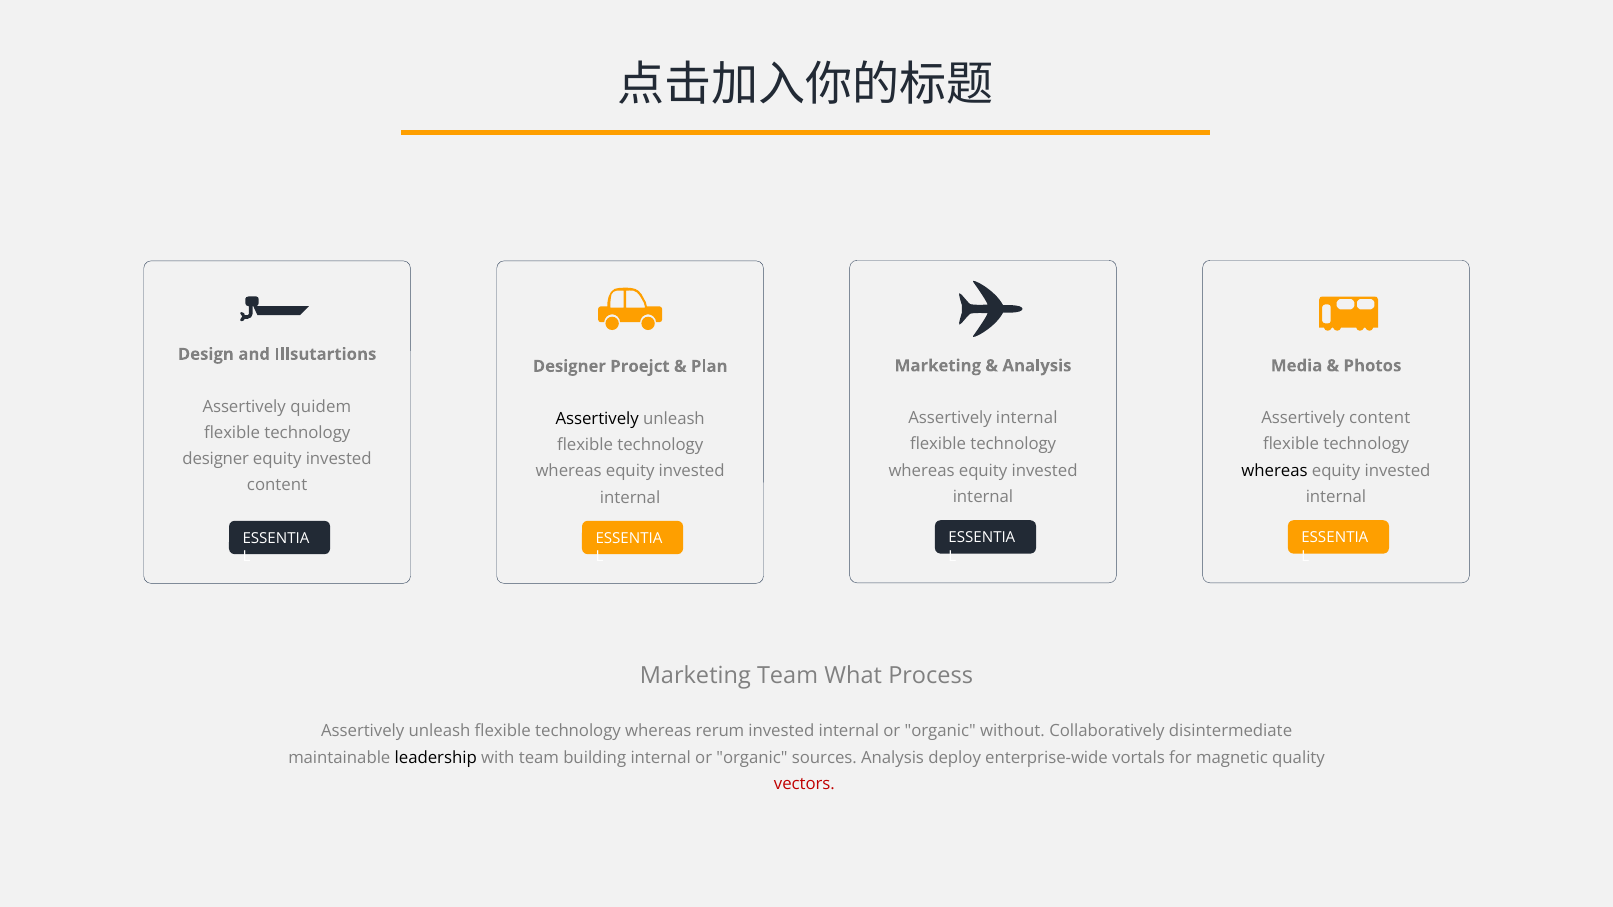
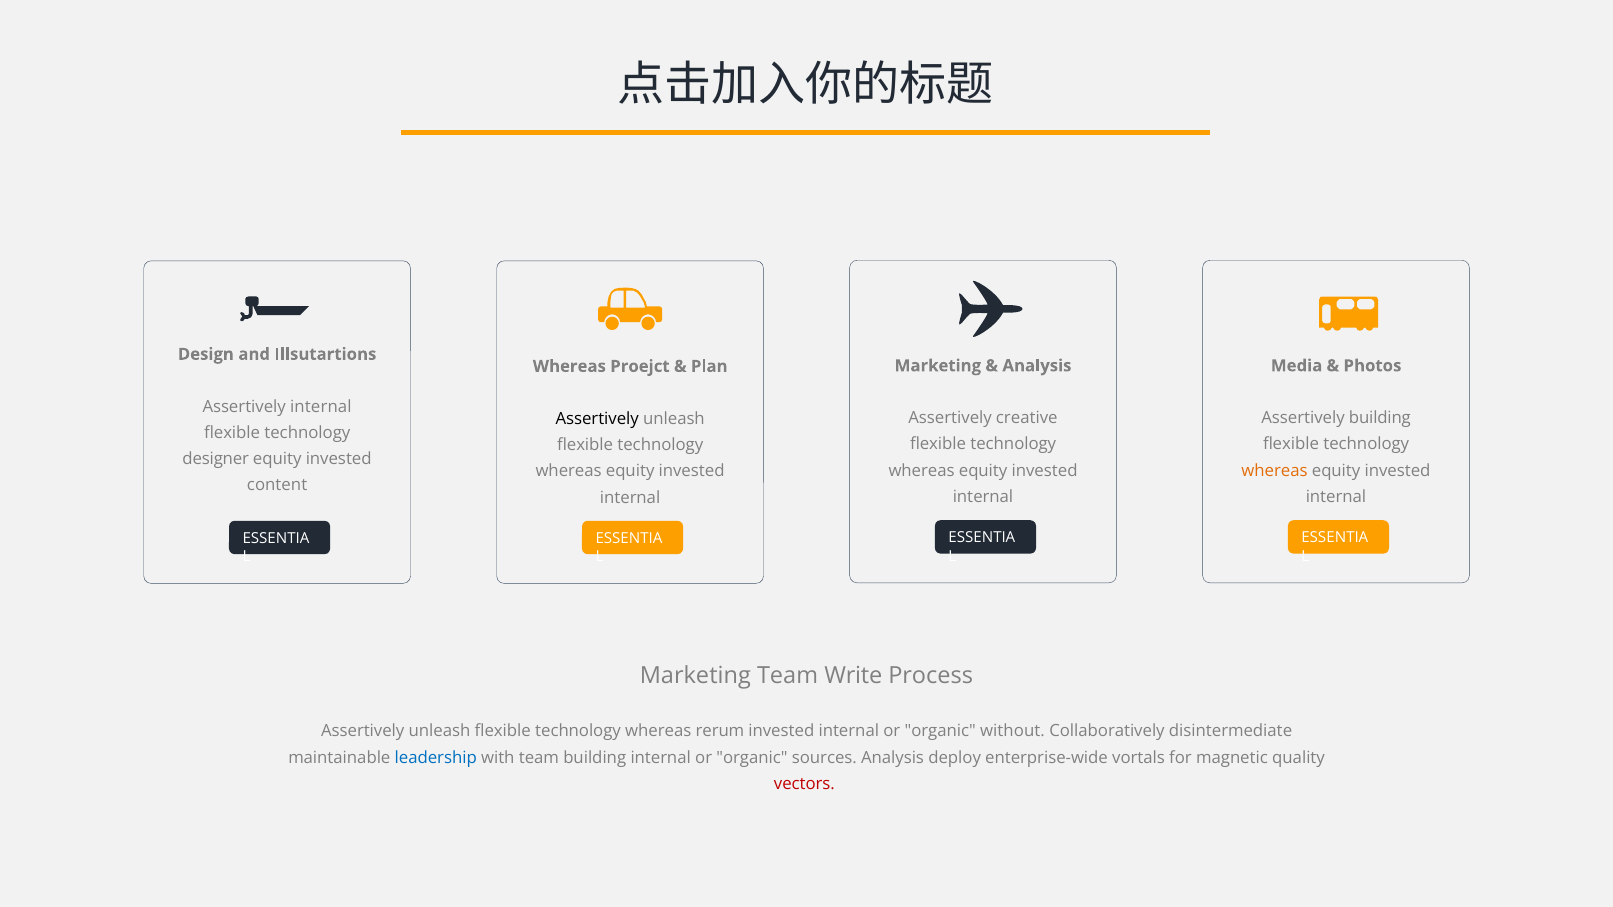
Designer: Designer -> Whereas (569, 366)
Assertively quidem: quidem -> internal (321, 407)
Assertively internal: internal -> creative (1027, 418)
Assertively content: content -> building (1380, 418)
whereas colour: black -> orange (1275, 471)
What: What -> Write (853, 675)
leadership colour: black -> blue (436, 758)
